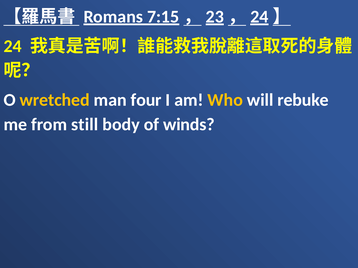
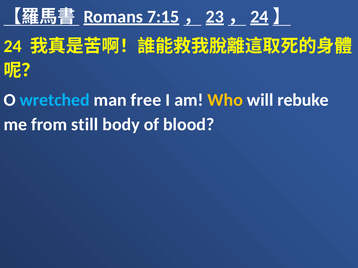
wretched colour: yellow -> light blue (55, 100)
four: four -> free (146, 100)
winds: winds -> blood (189, 125)
